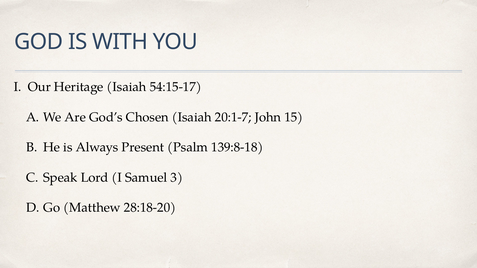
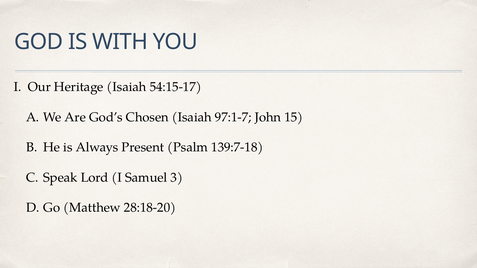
20:1-7: 20:1-7 -> 97:1-7 (233, 117)
139:8-18: 139:8-18 -> 139:7-18 (237, 147)
